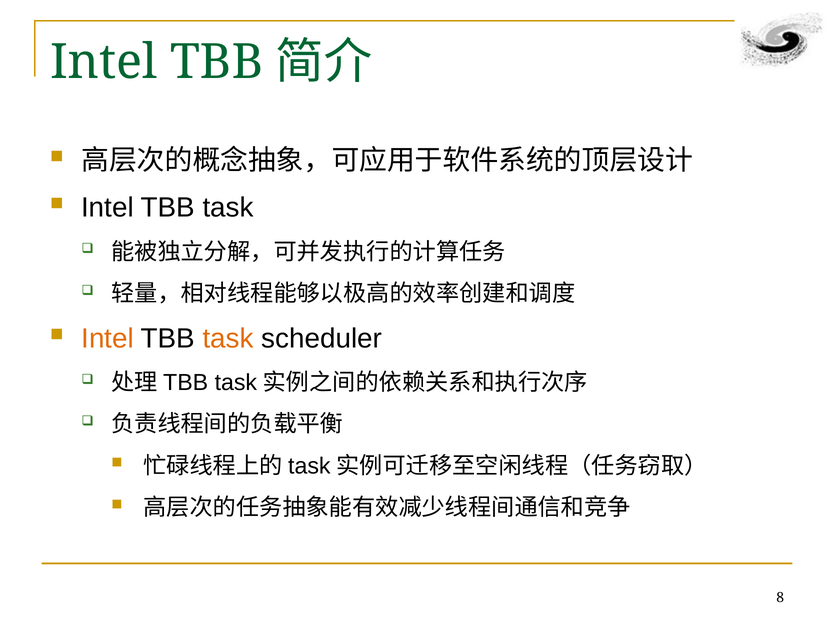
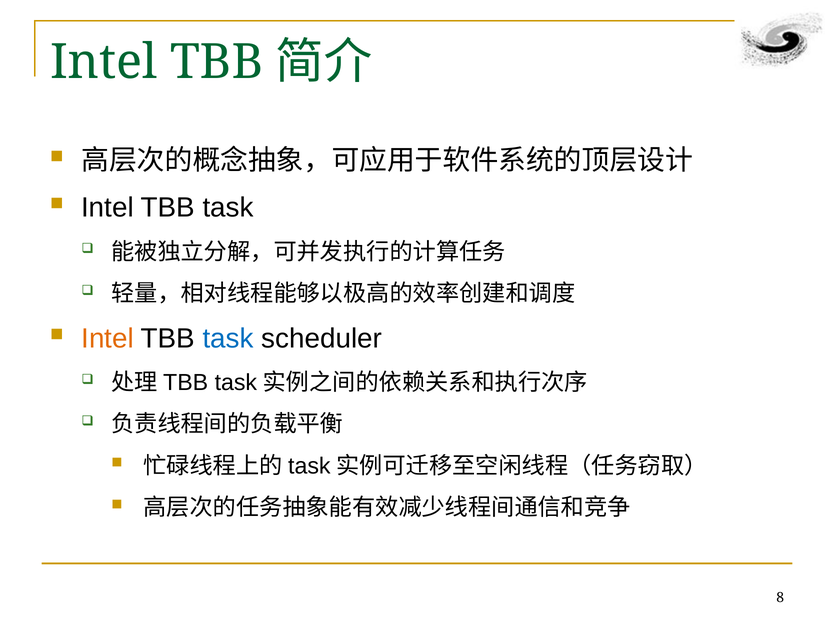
task colour: orange -> blue (228, 338)
